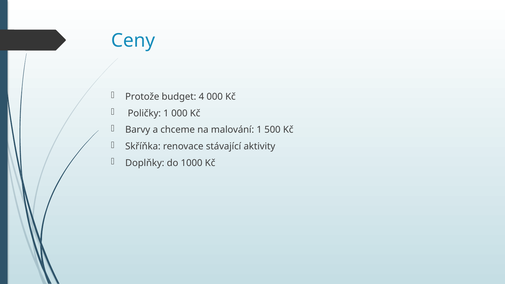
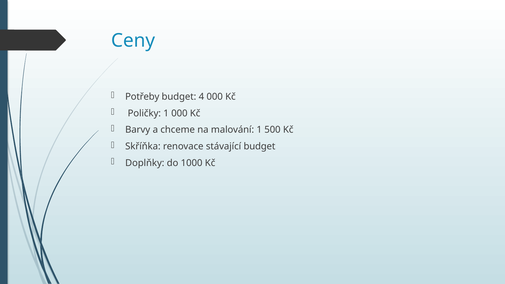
Protože: Protože -> Potřeby (142, 97)
stávající aktivity: aktivity -> budget (259, 146)
